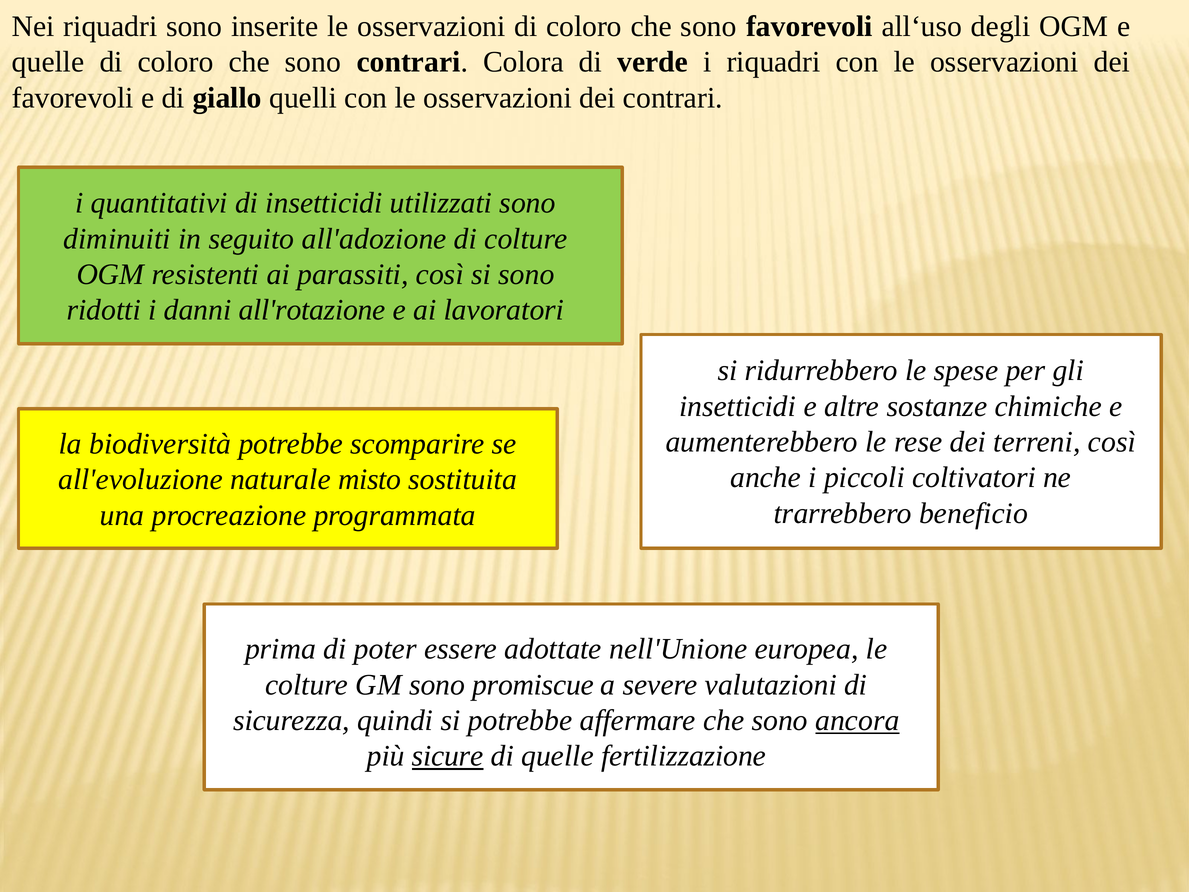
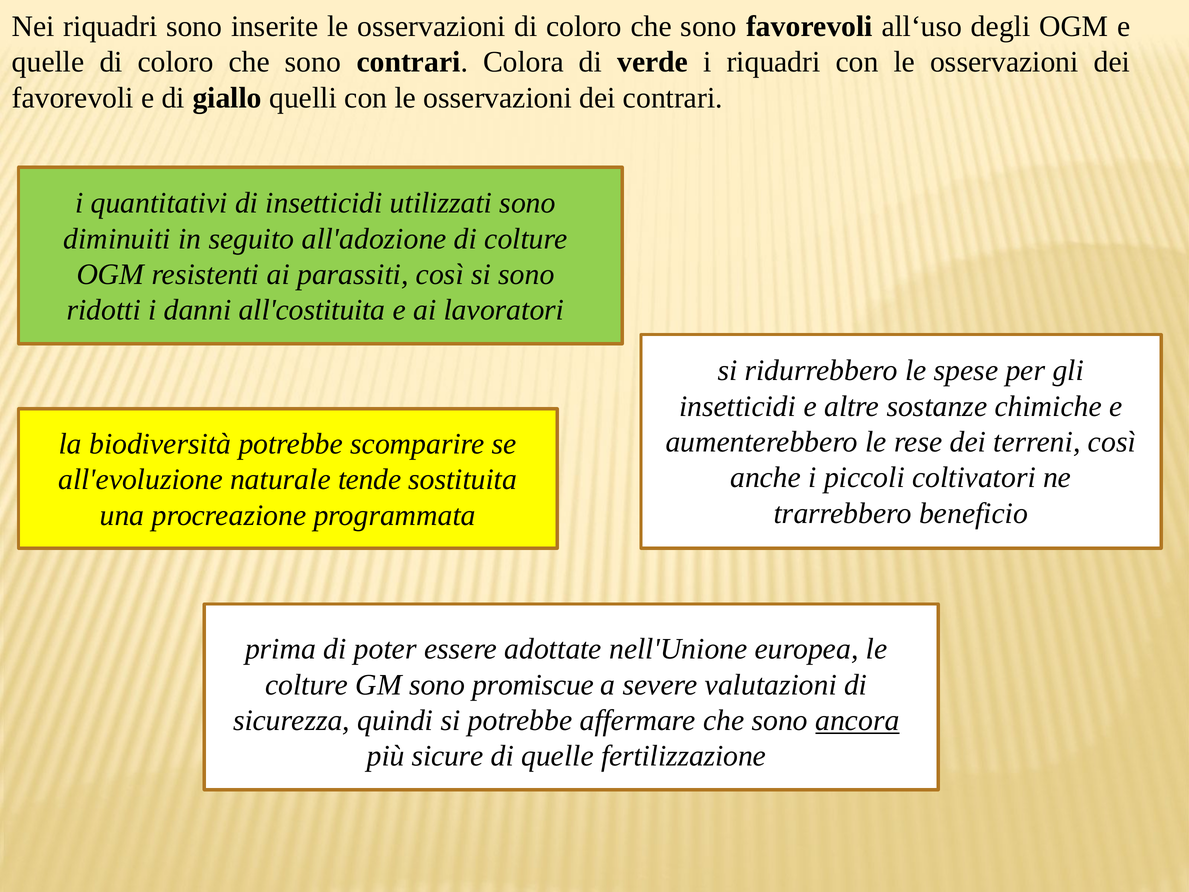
all'rotazione: all'rotazione -> all'costituita (312, 310)
misto: misto -> tende (370, 479)
sicure underline: present -> none (448, 756)
